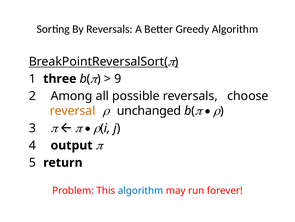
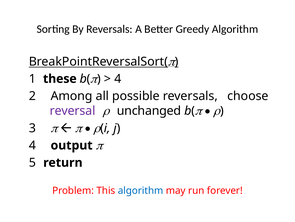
three: three -> these (60, 79)
9: 9 -> 4 (118, 79)
reversal colour: orange -> purple (73, 111)
